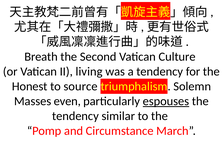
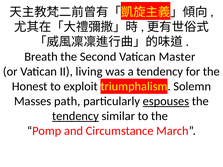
Culture: Culture -> Master (177, 57)
source: source -> exploit (81, 87)
even: even -> path (67, 101)
tendency underline: none -> present (75, 116)
